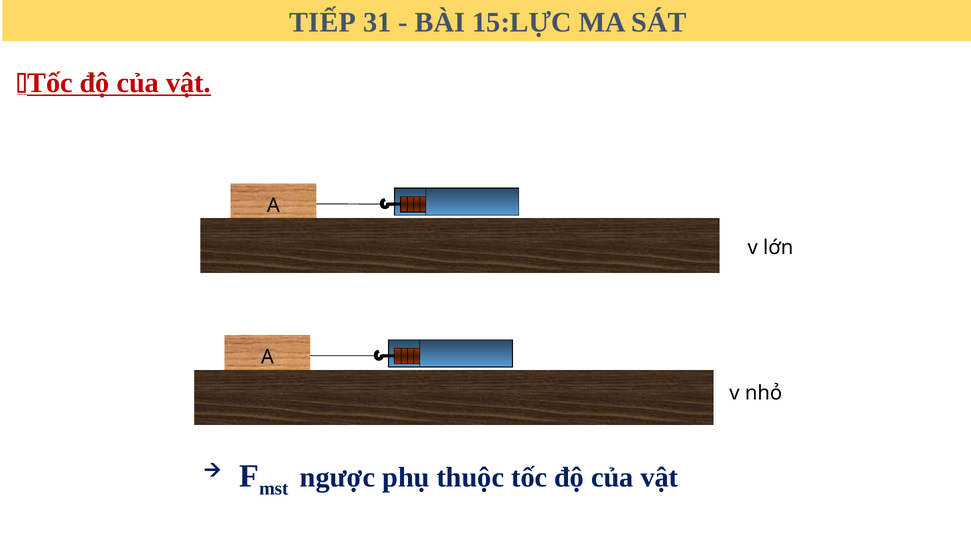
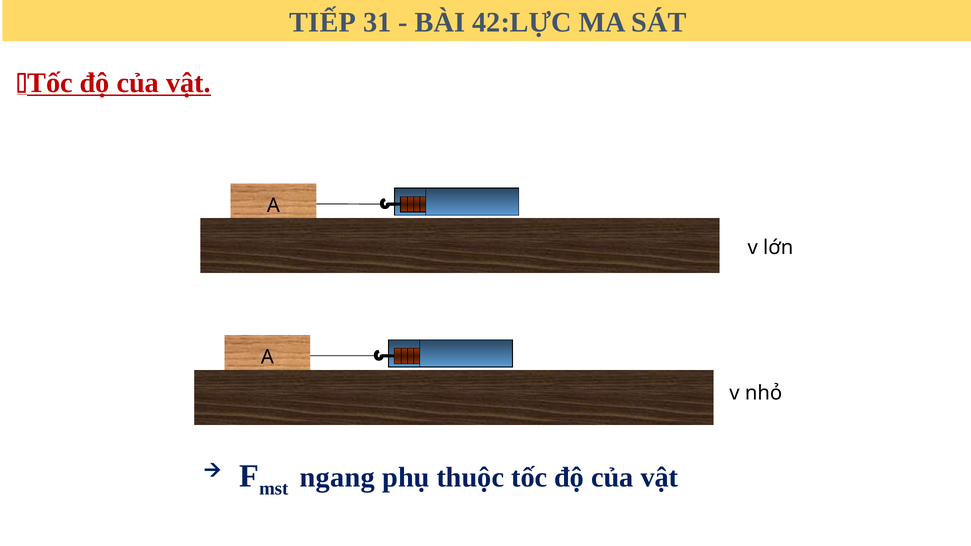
15:LỰC: 15:LỰC -> 42:LỰC (522, 23)
ngược: ngược -> ngang (337, 478)
